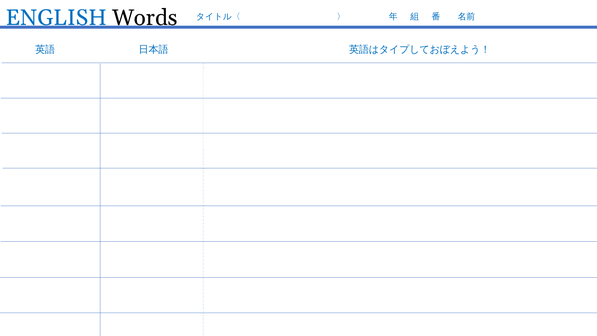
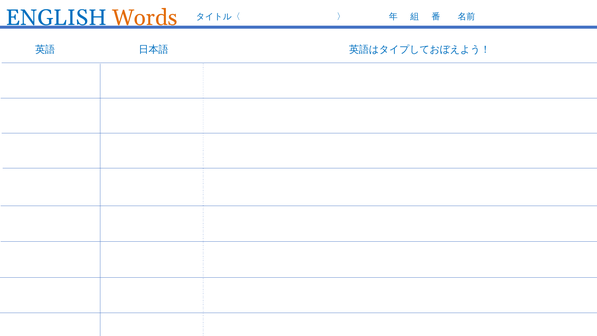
Words colour: black -> orange (145, 18)
